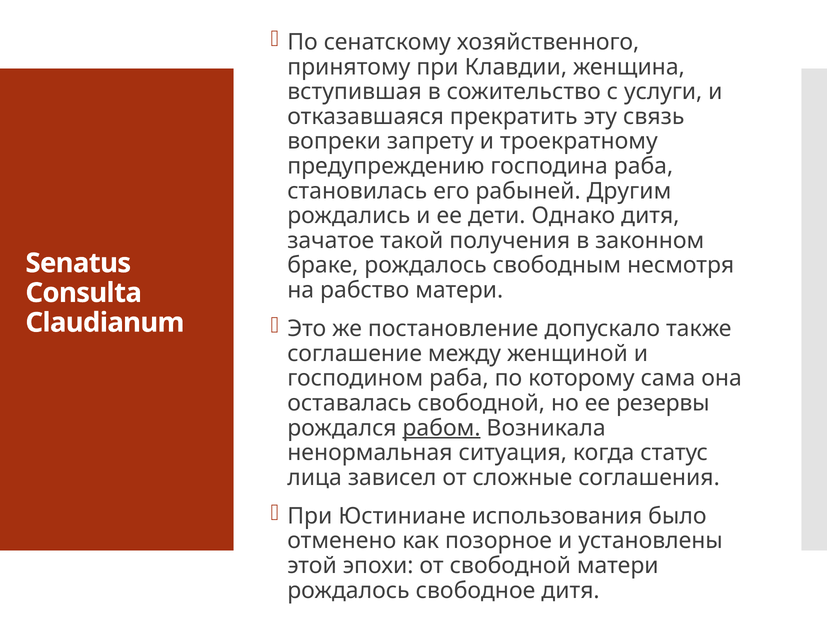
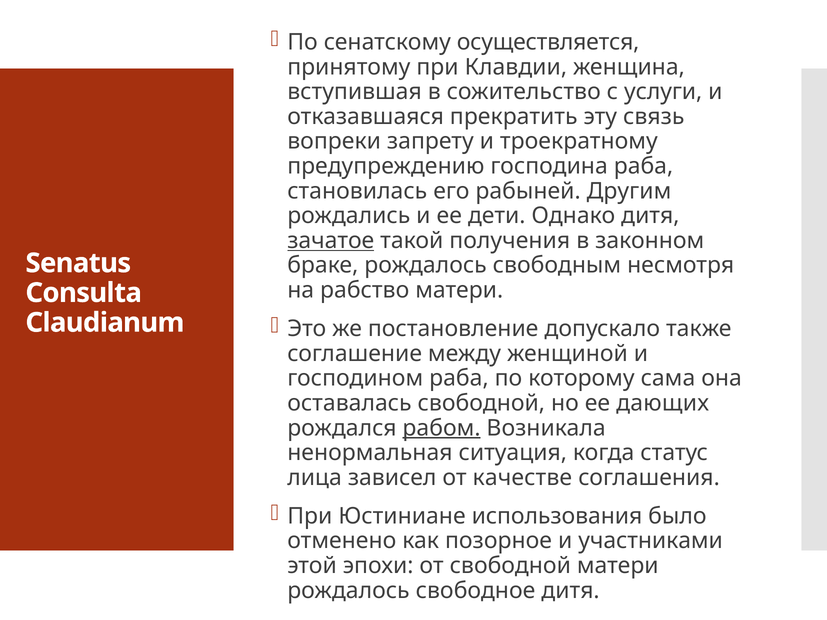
хозяйственного: хозяйственного -> осуществляется (548, 42)
зачатое underline: none -> present (331, 241)
резервы: резервы -> дающих (663, 403)
сложные: сложные -> качестве (522, 478)
установлены: установлены -> участниками (651, 541)
